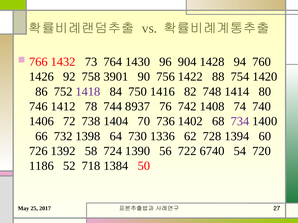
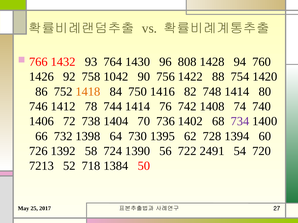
73: 73 -> 93 (91, 62)
904: 904 -> 808 (187, 62)
3901: 3901 -> 1042 (116, 77)
1418 colour: purple -> orange (88, 92)
744 8937: 8937 -> 1414 (138, 107)
1336: 1336 -> 1395 (162, 136)
6740: 6740 -> 2491 (212, 151)
1186: 1186 -> 7213 (41, 166)
